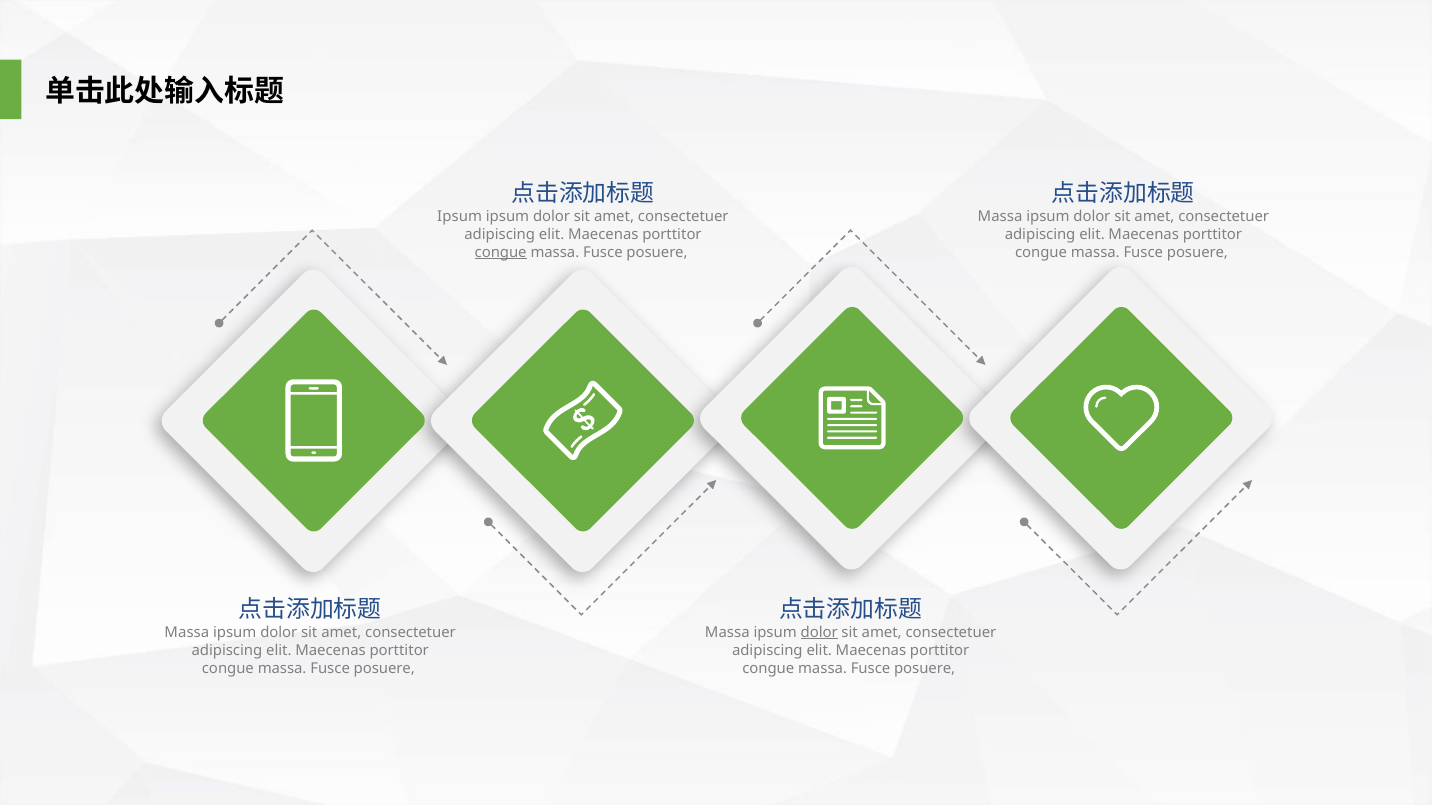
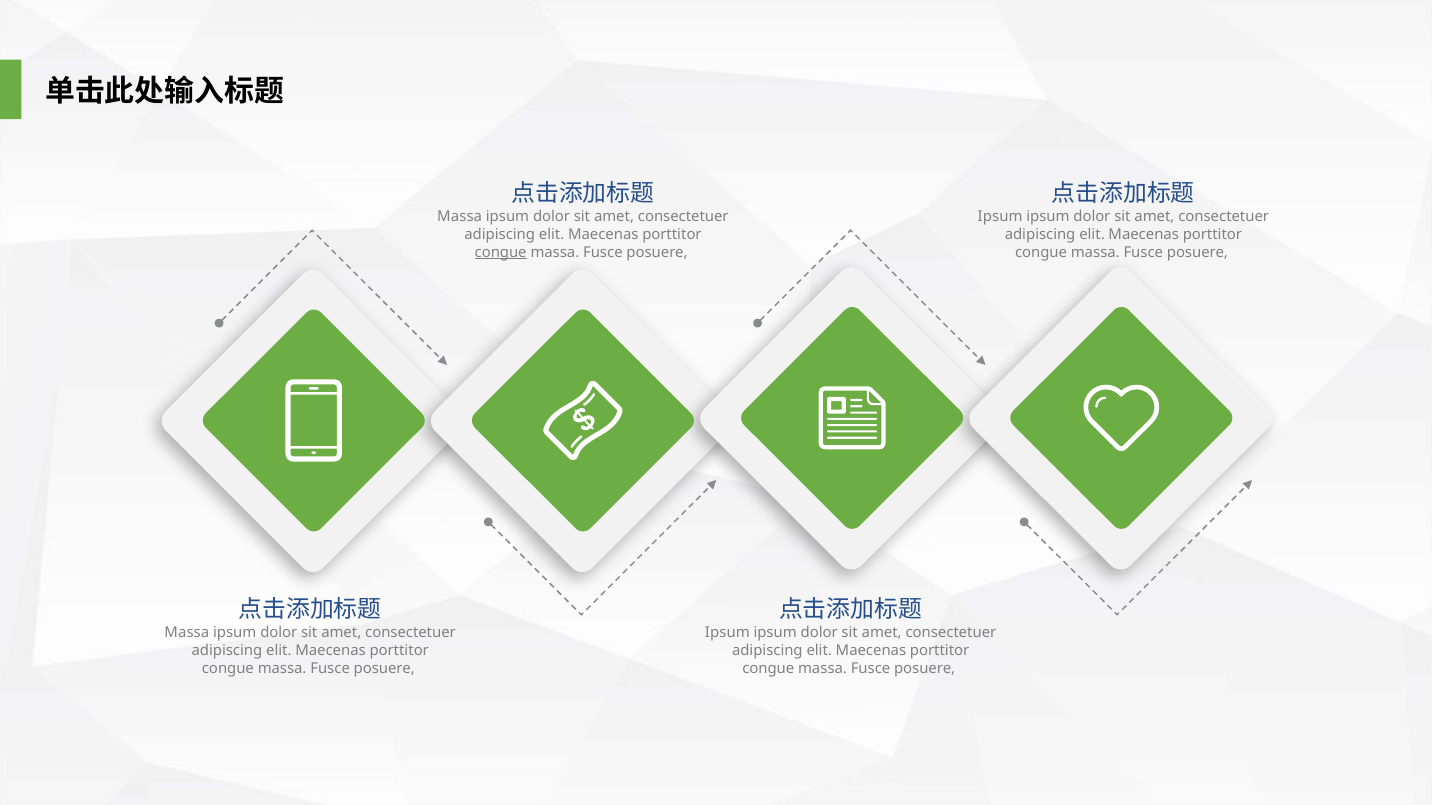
Ipsum: Ipsum -> Massa (460, 217)
Massa: Massa -> Ipsum (1000, 217)
Massa: Massa -> Ipsum (727, 633)
dolor underline: present -> none (819, 633)
